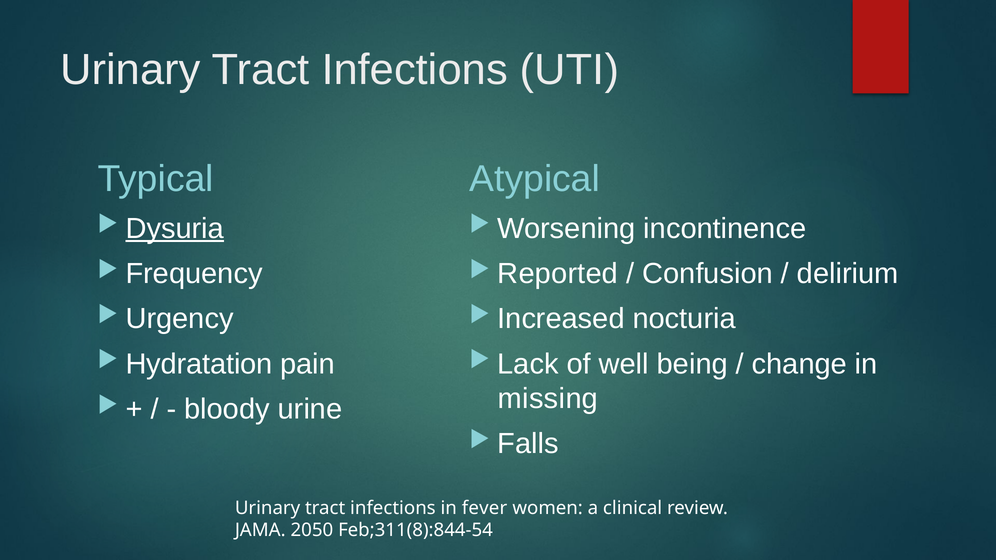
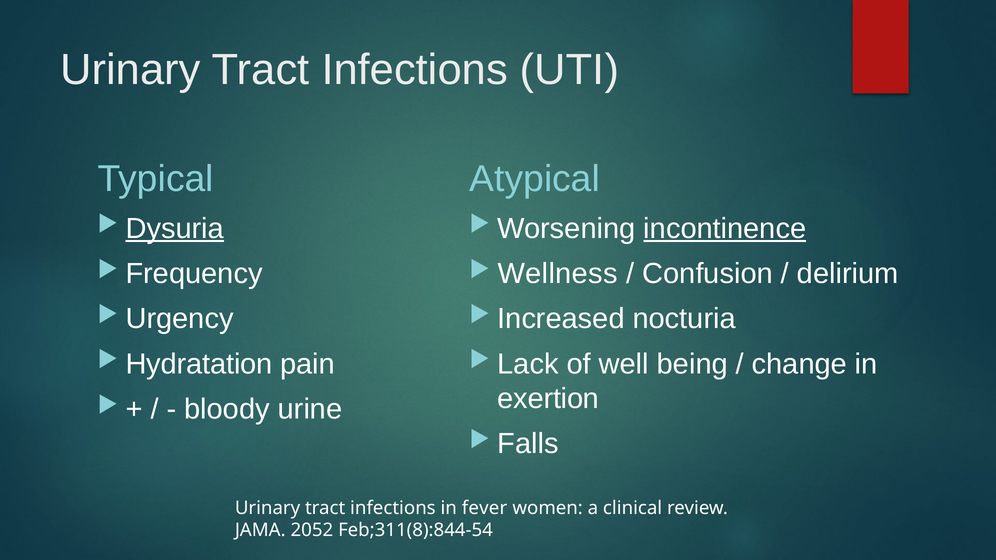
incontinence underline: none -> present (725, 229)
Reported: Reported -> Wellness (558, 274)
missing: missing -> exertion (548, 399)
2050: 2050 -> 2052 (312, 530)
